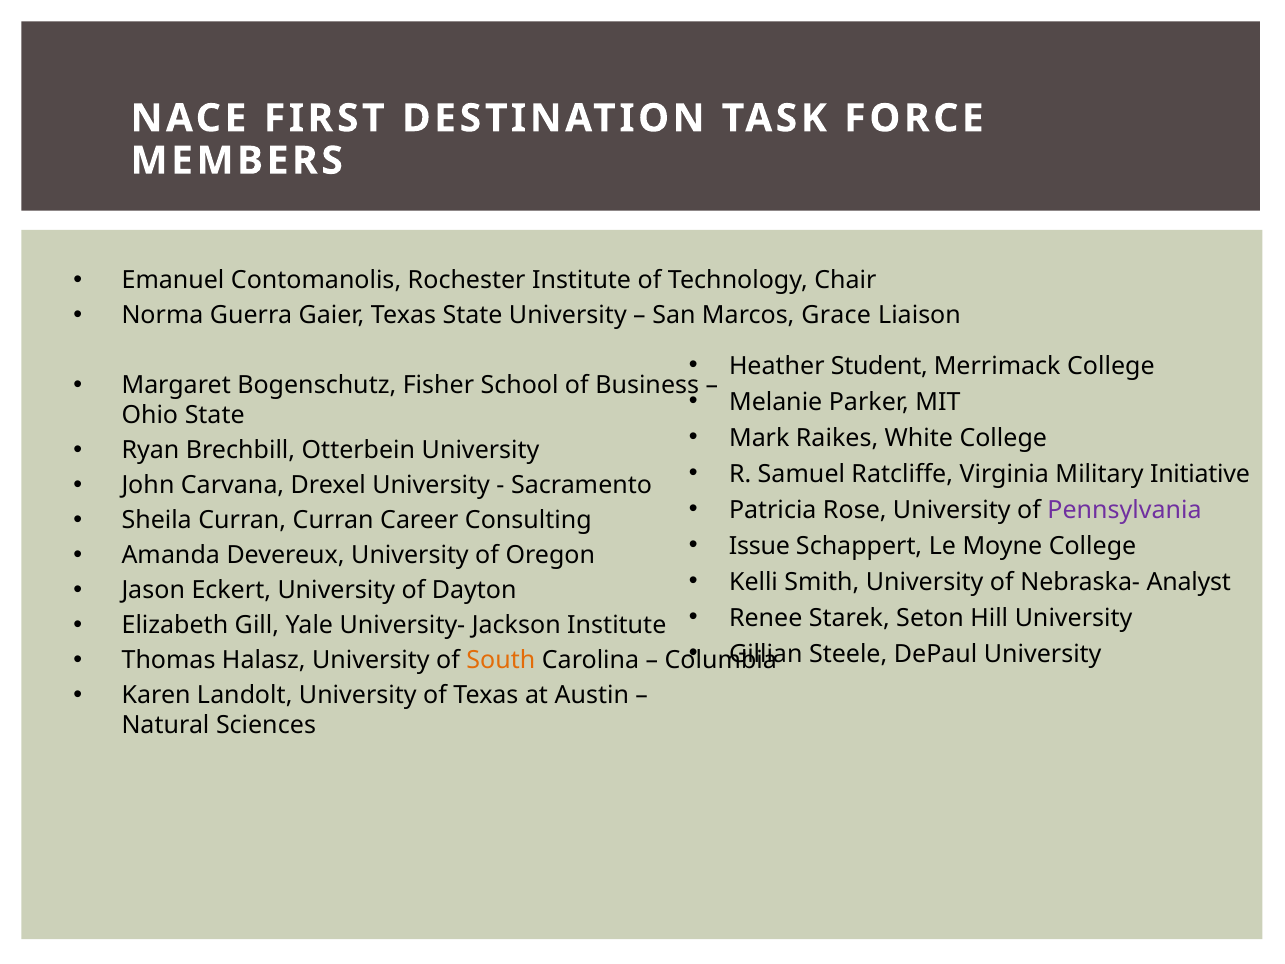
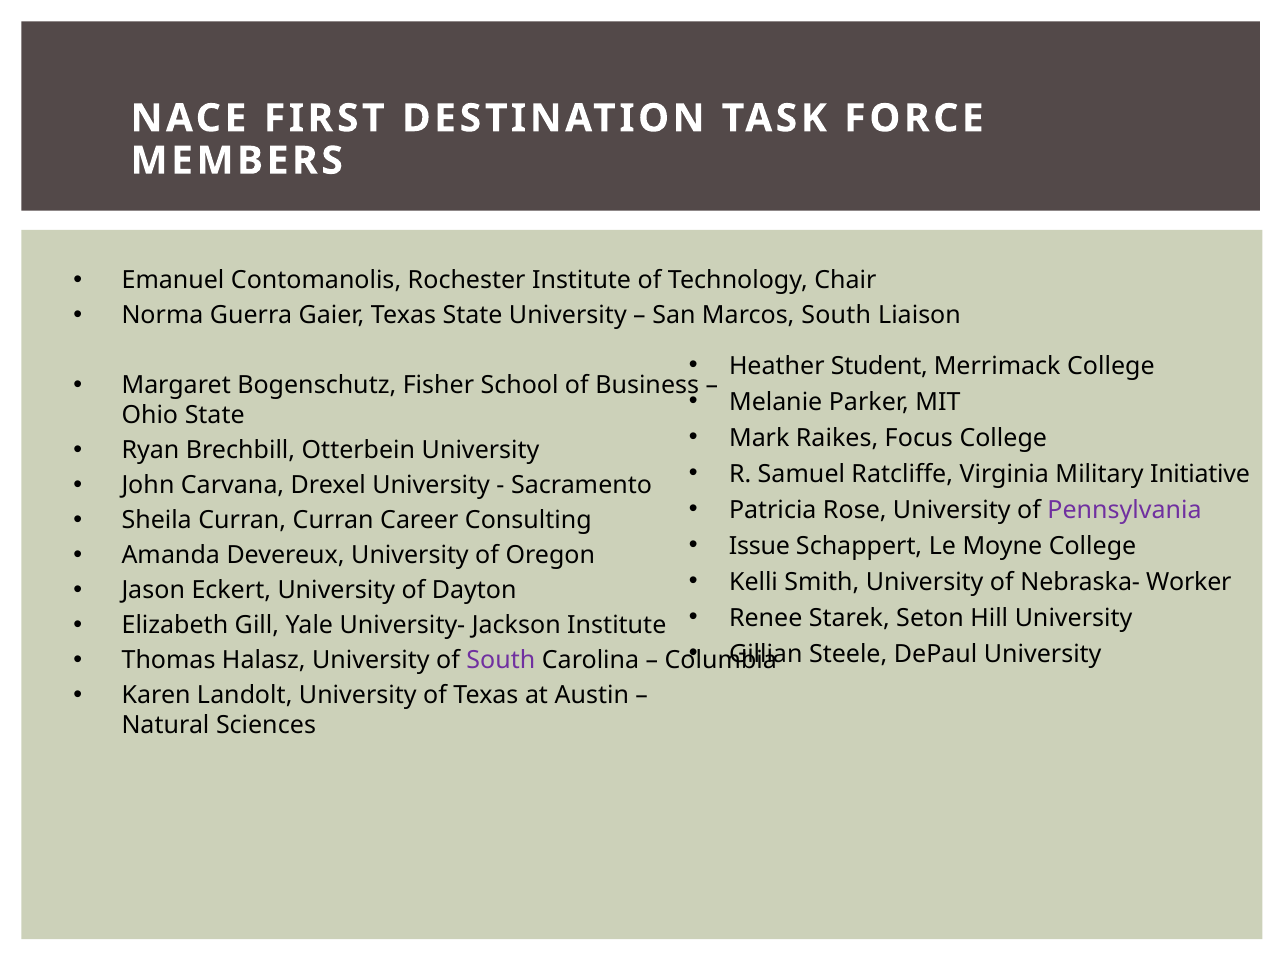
Marcos Grace: Grace -> South (836, 315)
White: White -> Focus (919, 438)
Analyst: Analyst -> Worker (1189, 582)
South colour: orange -> purple (501, 660)
